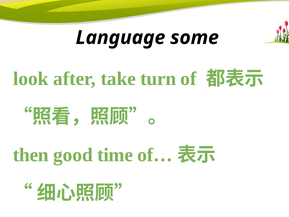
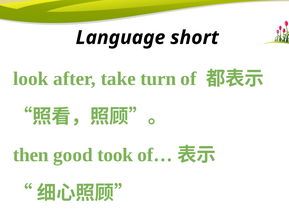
some: some -> short (195, 38)
time: time -> took (115, 155)
